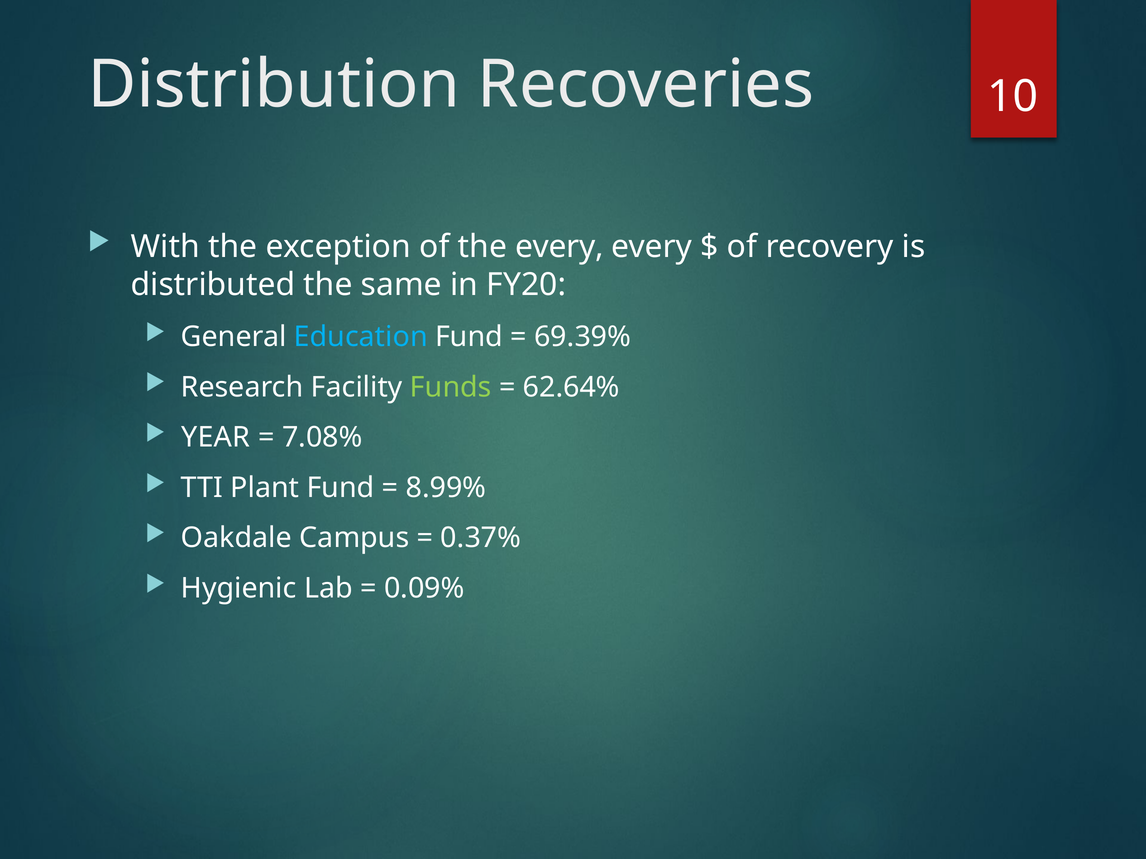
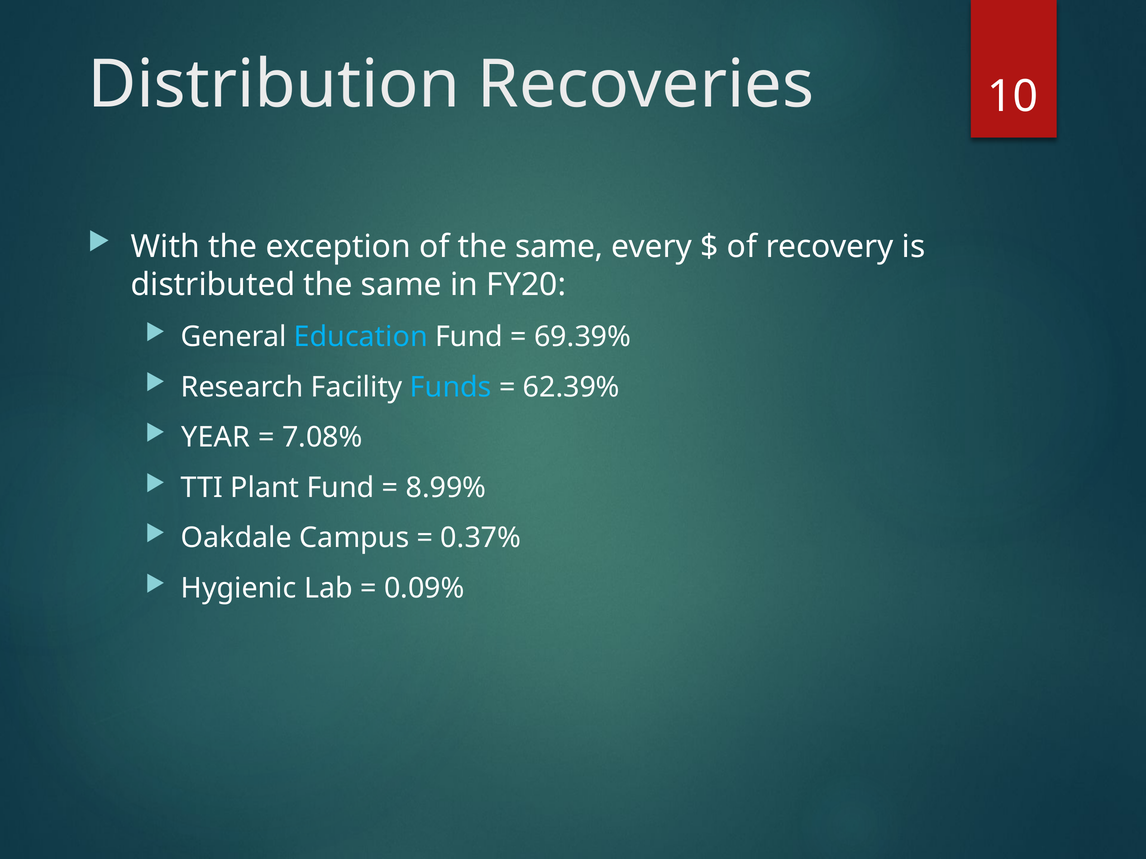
of the every: every -> same (559, 247)
Funds colour: light green -> light blue (451, 387)
62.64%: 62.64% -> 62.39% (571, 387)
